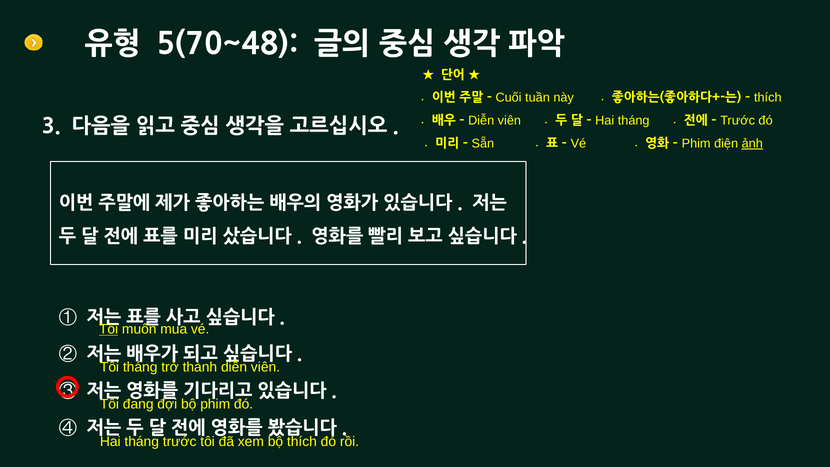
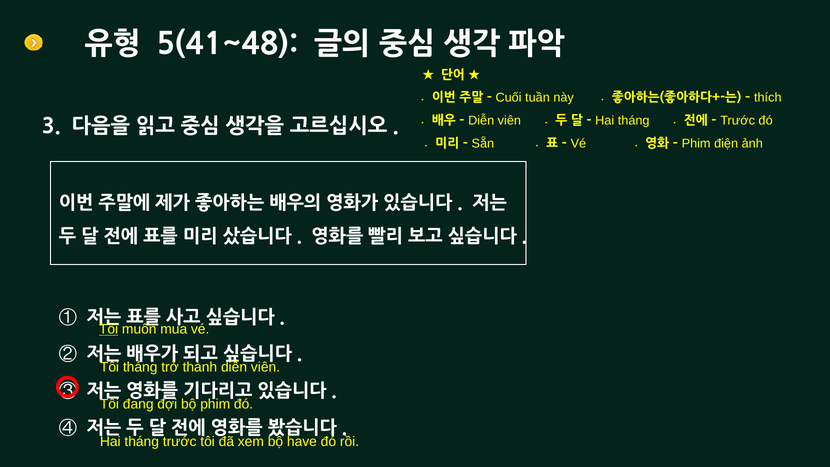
5(70~48: 5(70~48 -> 5(41~48 (228, 44)
ảnh underline: present -> none (752, 143)
bộ thích: thích -> have (302, 442)
